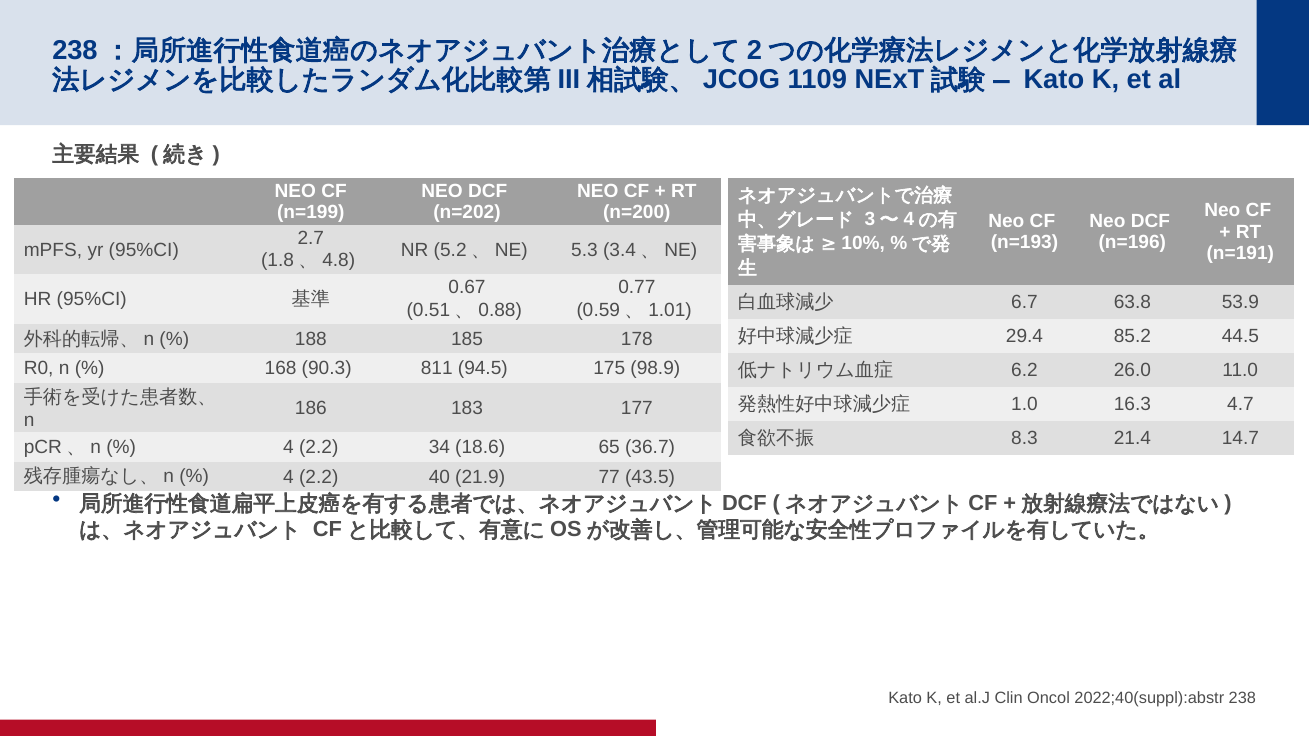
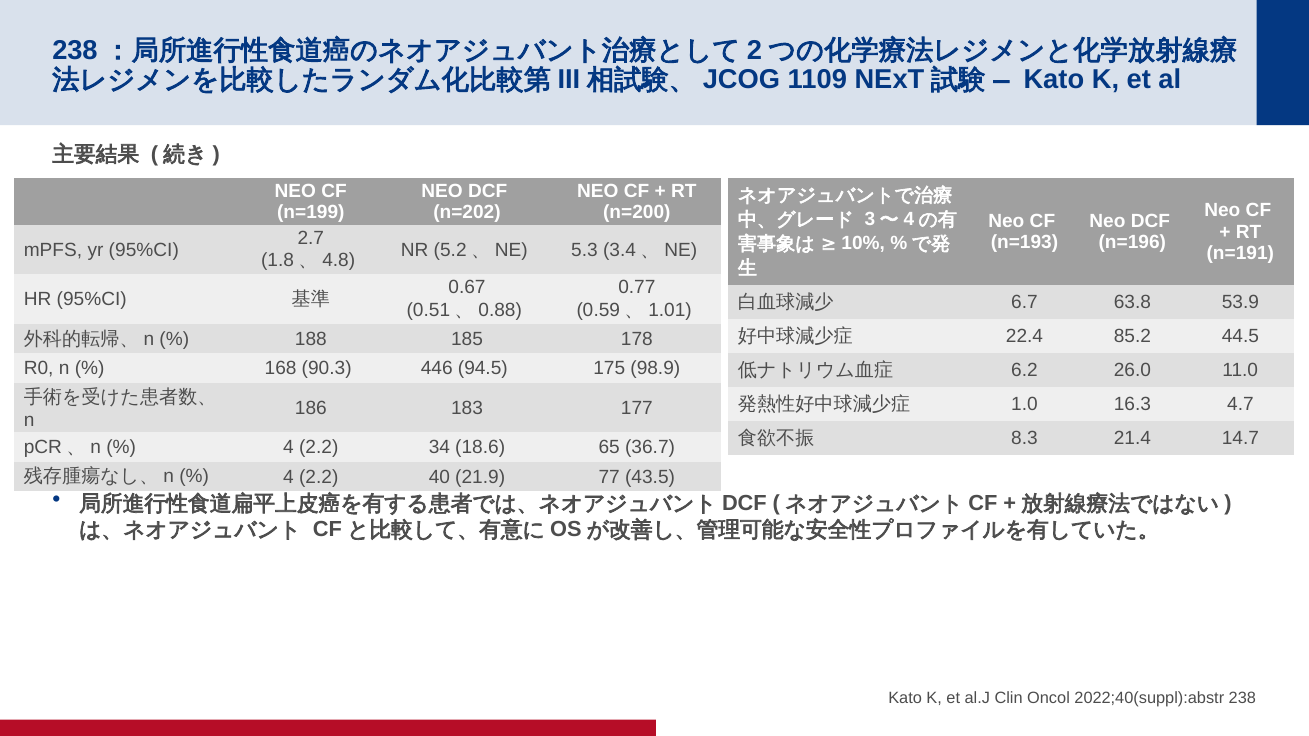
29.4: 29.4 -> 22.4 (1024, 336)
811: 811 -> 446 (437, 369)
